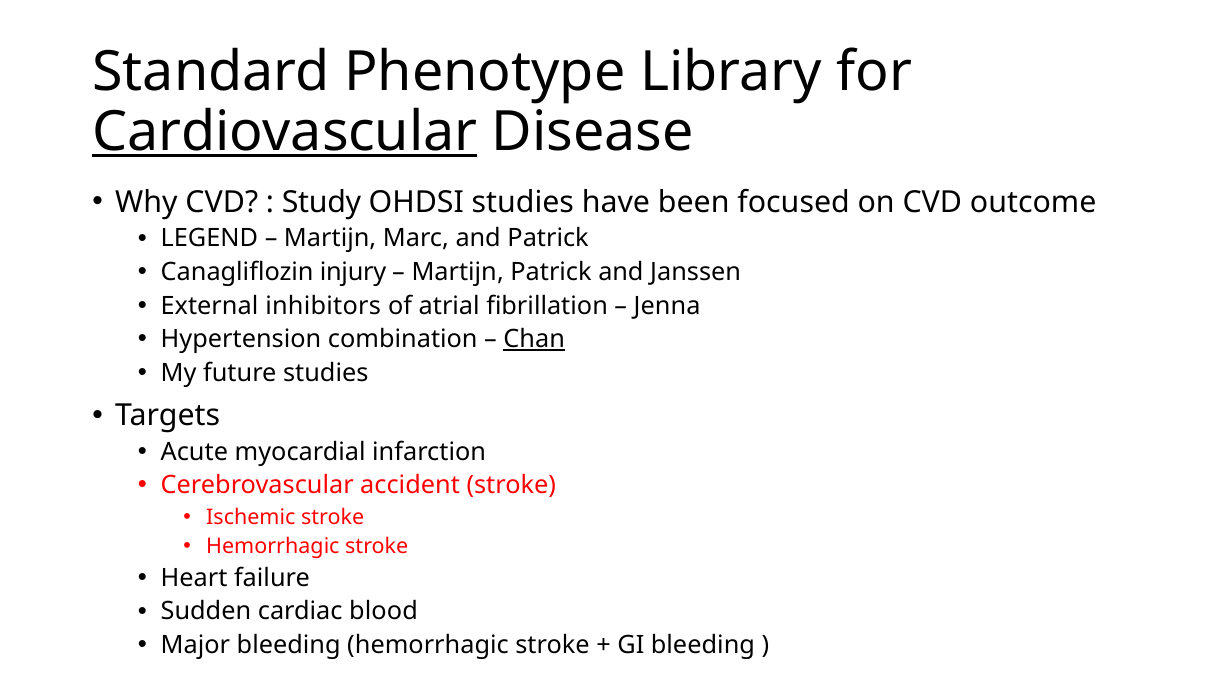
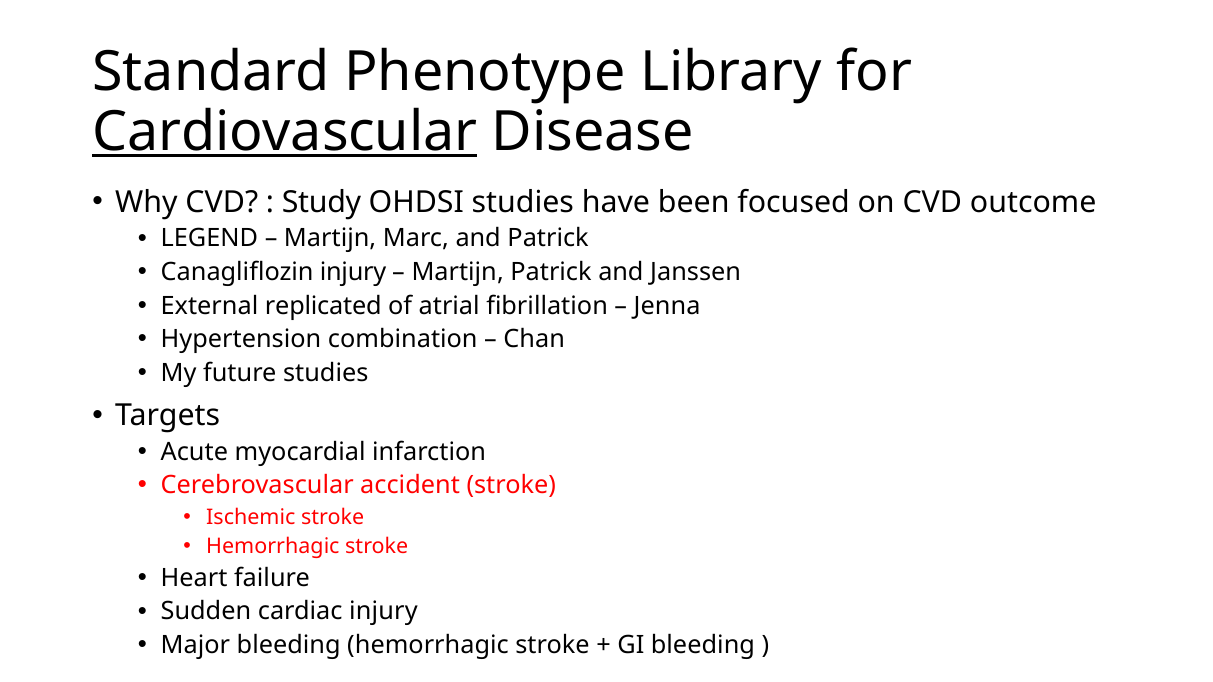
inhibitors: inhibitors -> replicated (323, 306)
Chan underline: present -> none (534, 340)
cardiac blood: blood -> injury (383, 612)
